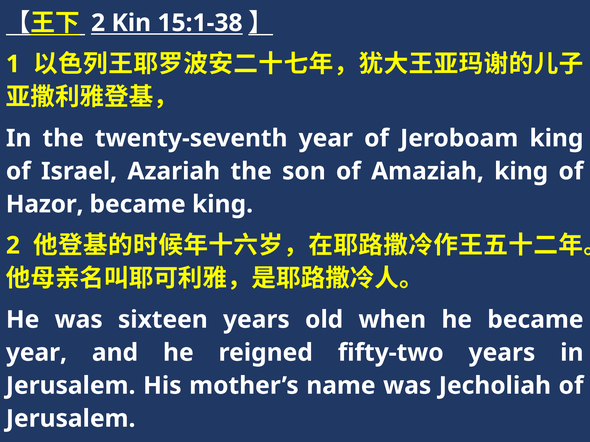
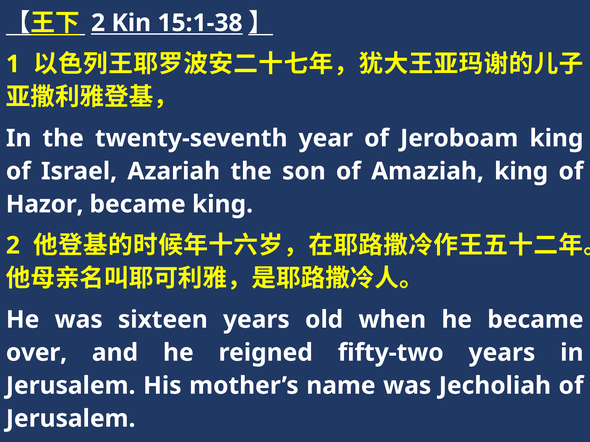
year: year -> over (37, 353)
